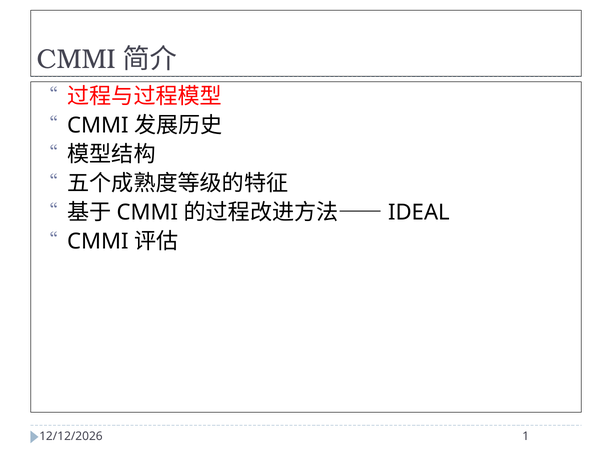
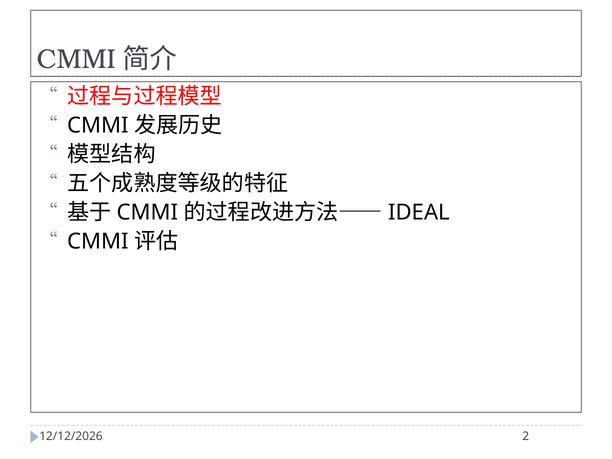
1: 1 -> 2 (526, 436)
